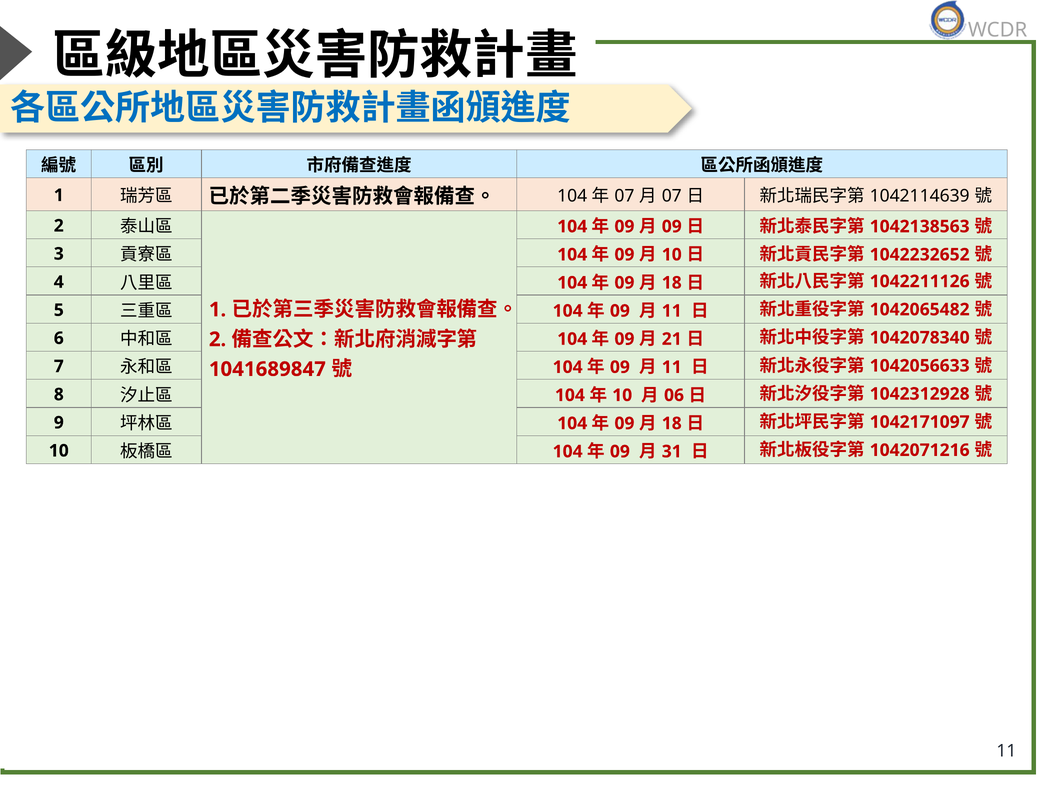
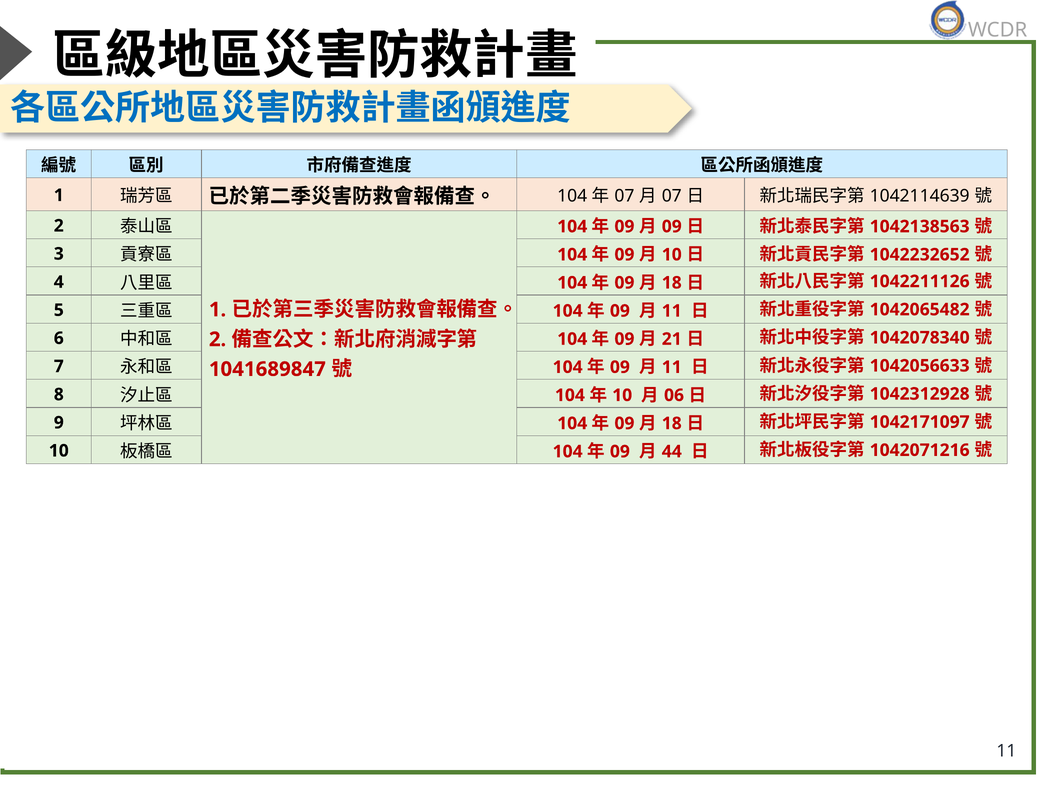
31: 31 -> 44 (672, 452)
